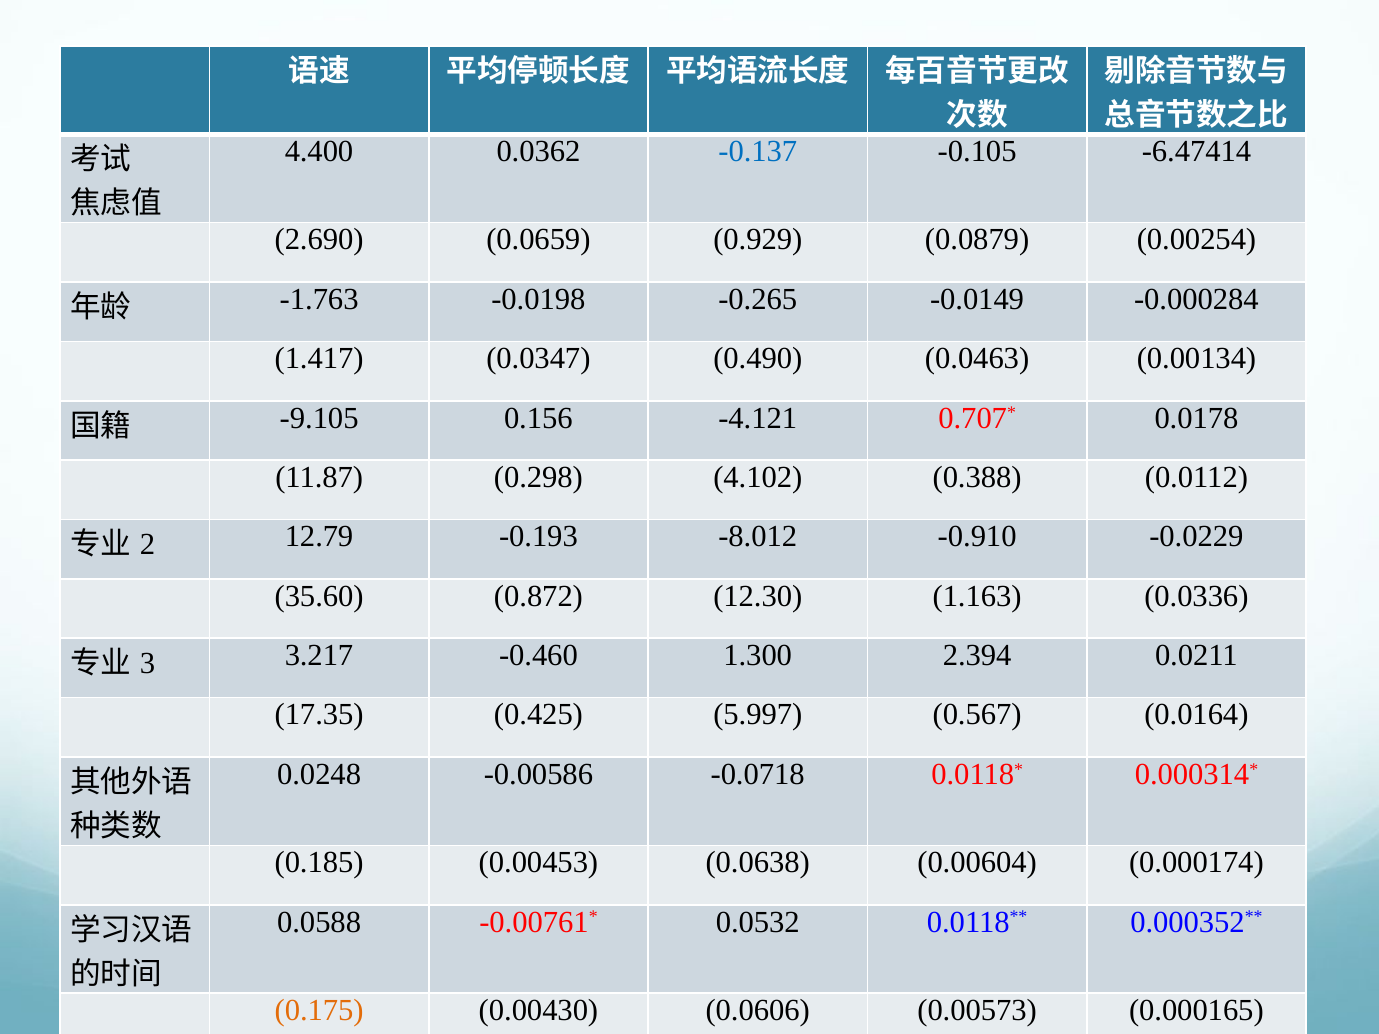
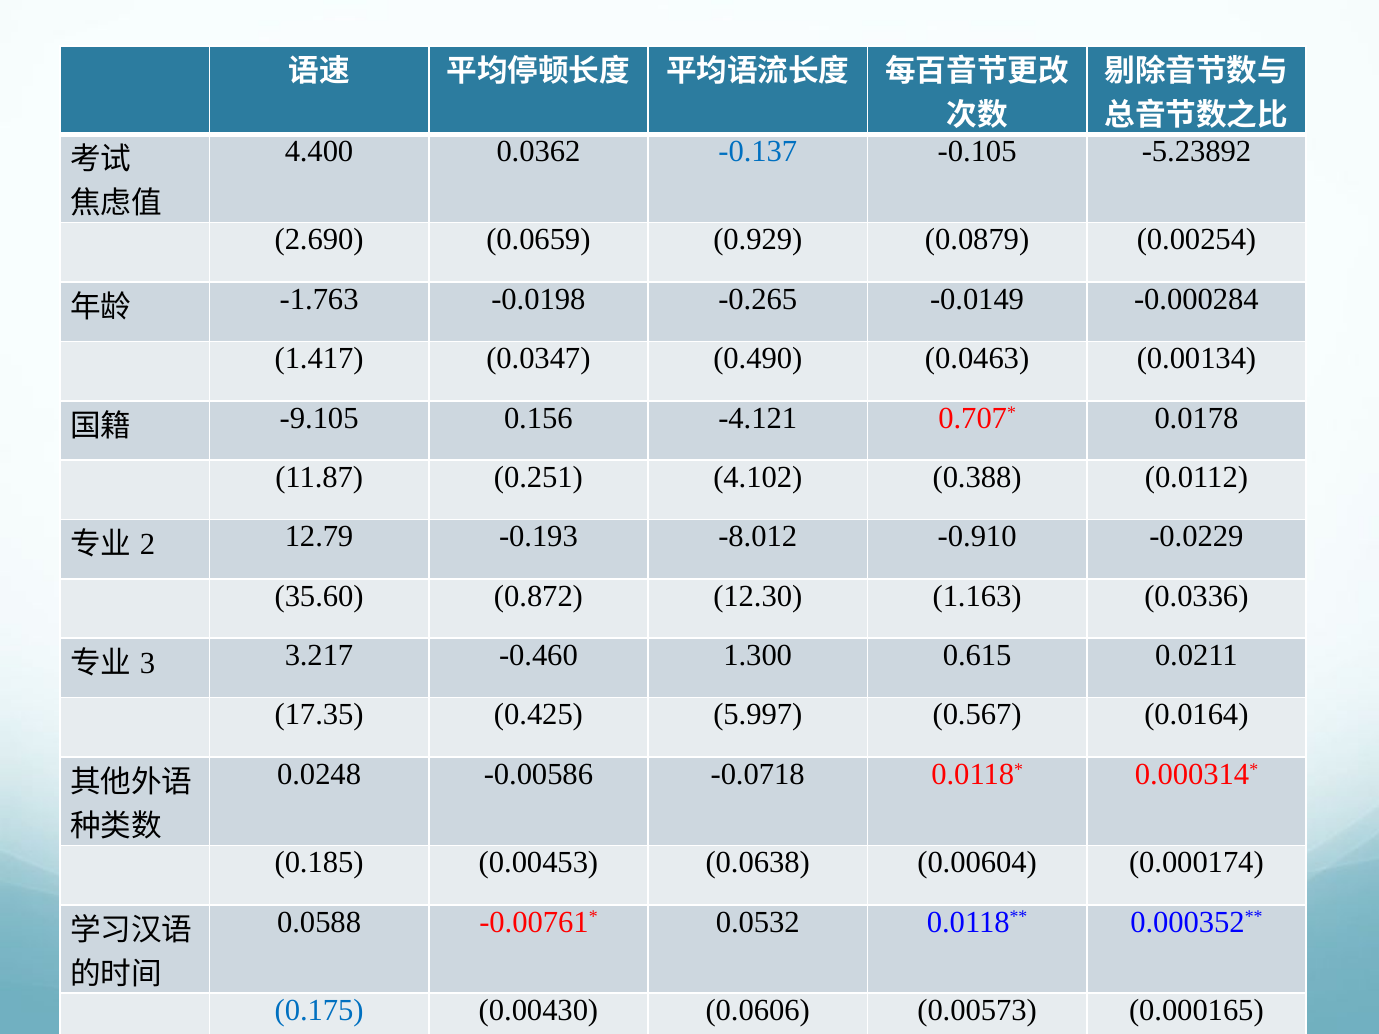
-6.47414: -6.47414 -> -5.23892 (1197, 152)
0.298: 0.298 -> 0.251 (538, 477)
2.394: 2.394 -> 0.615 (977, 656)
0.175 colour: orange -> blue (319, 1011)
